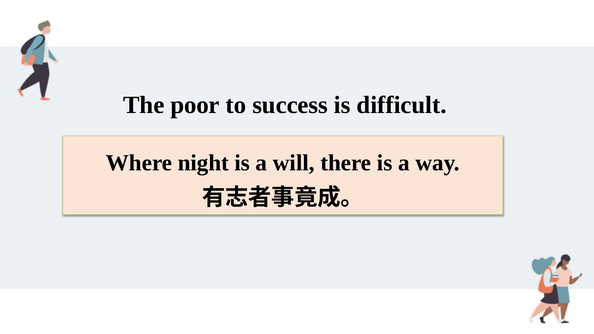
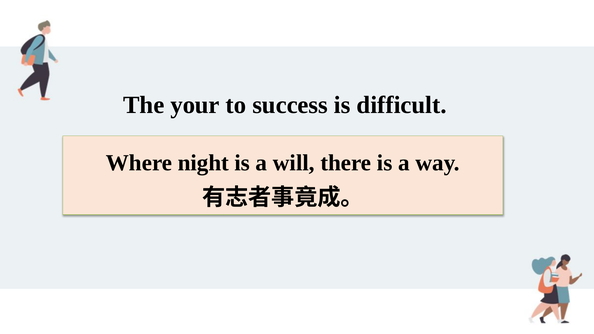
poor: poor -> your (195, 105)
